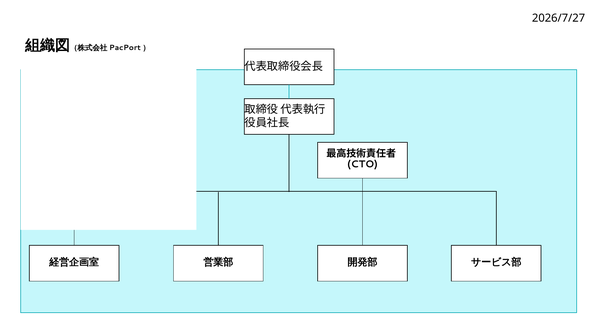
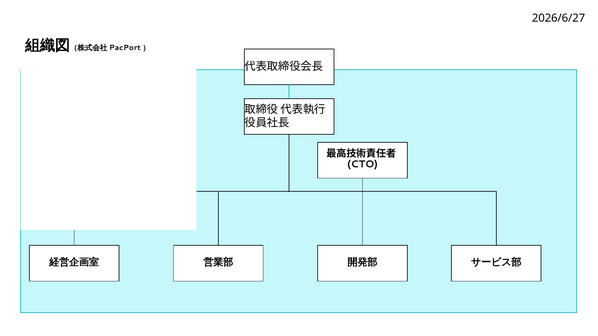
2026/7/27: 2026/7/27 -> 2026/6/27 (559, 18)
